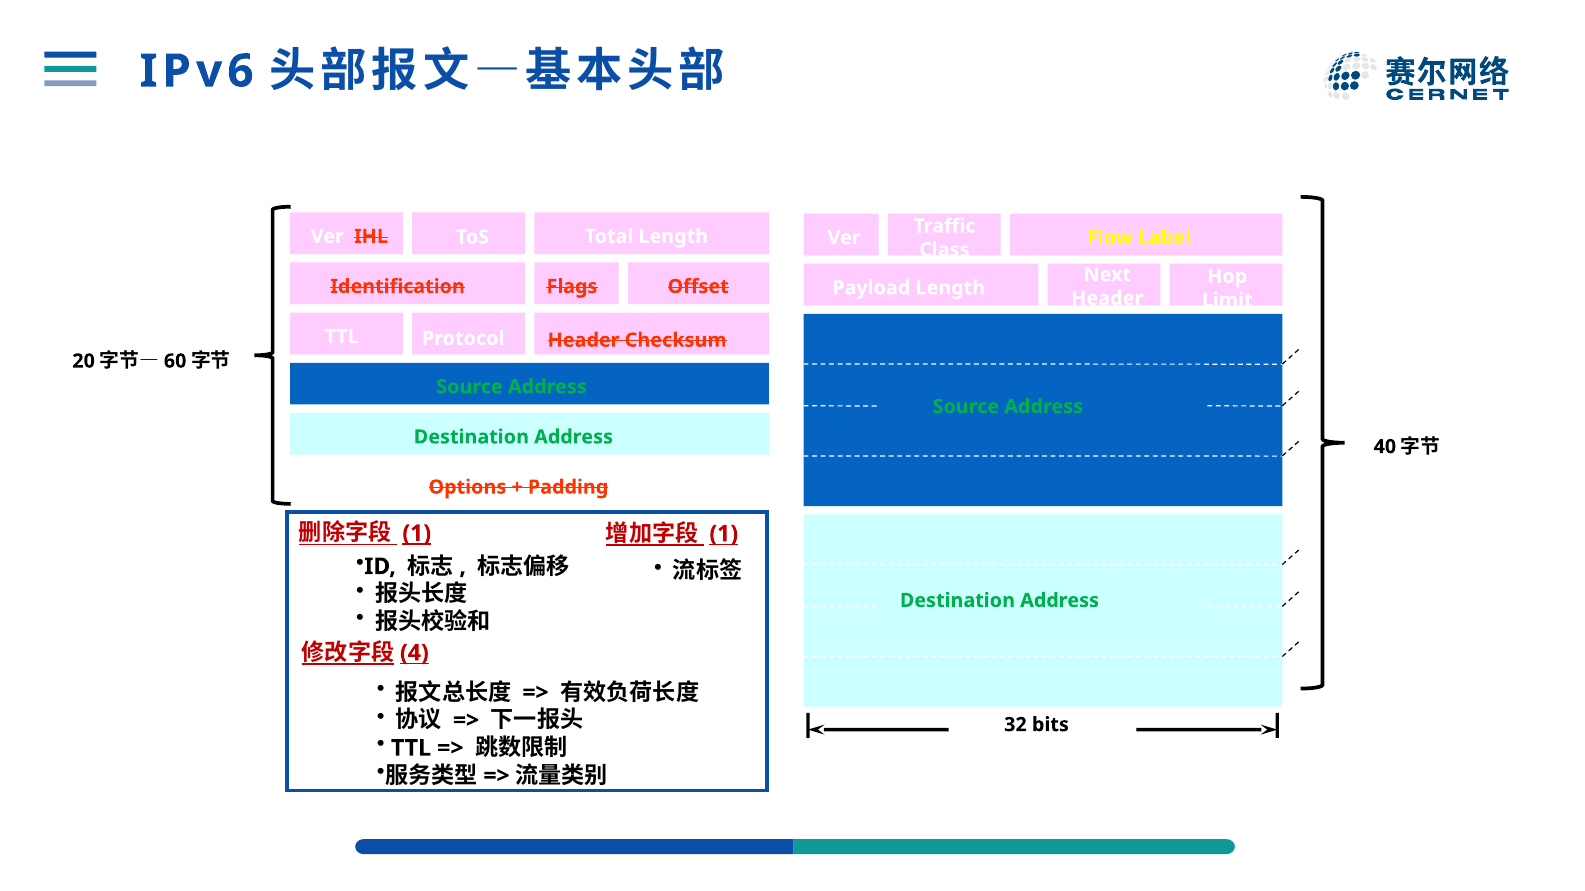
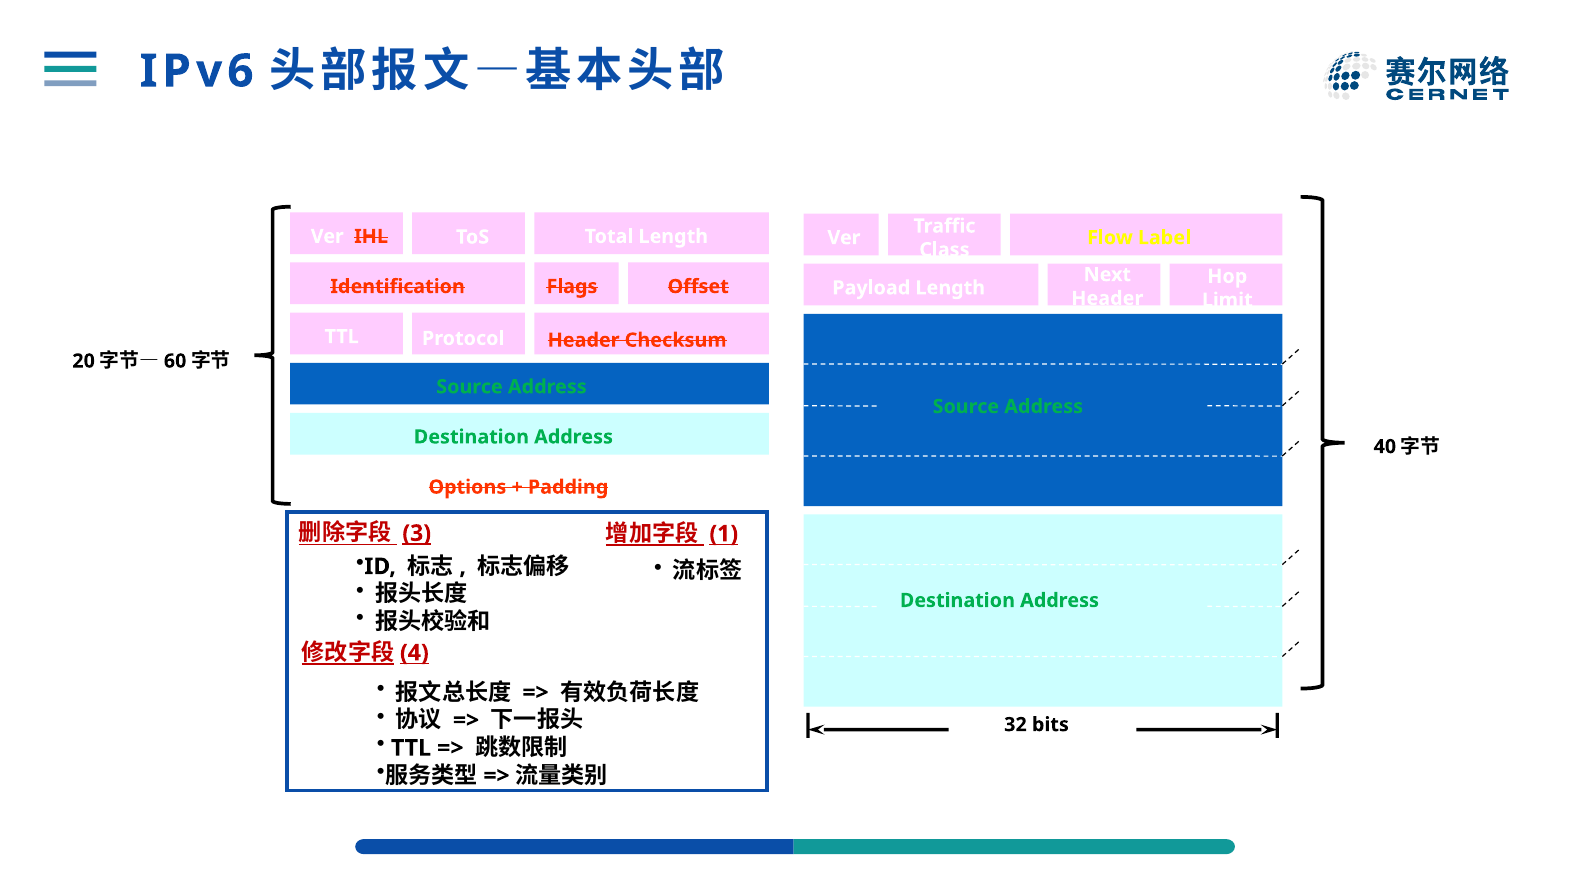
1: 1 -> 3 (417, 534)
